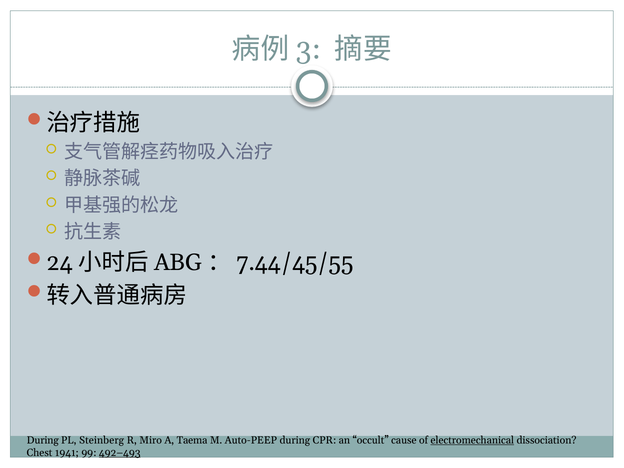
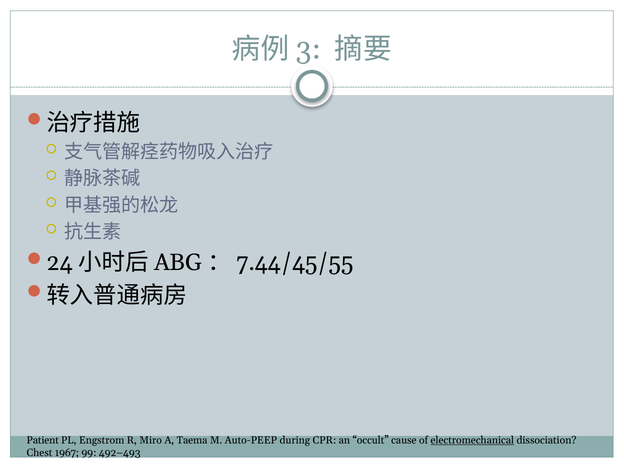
During: During -> Patient (43, 440)
Steinberg: Steinberg -> Engstrom (102, 440)
1941: 1941 -> 1967 (67, 453)
492–493 underline: present -> none (120, 453)
